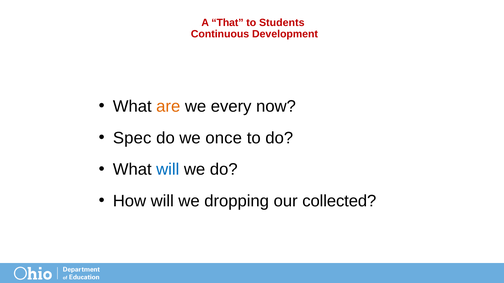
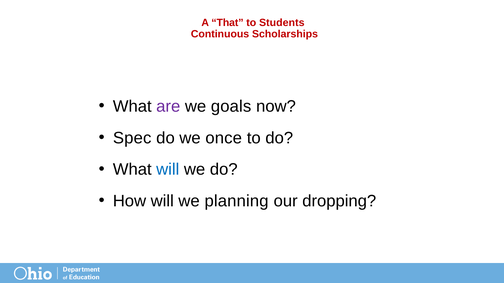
Development: Development -> Scholarships (285, 34)
are colour: orange -> purple (168, 107)
every: every -> goals (231, 107)
dropping: dropping -> planning (237, 201)
collected: collected -> dropping (339, 201)
